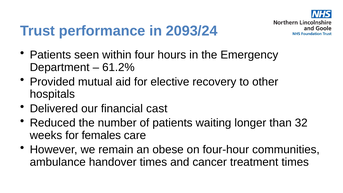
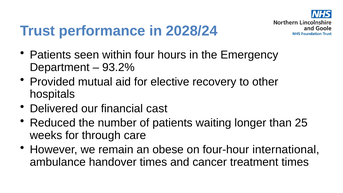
2093/24: 2093/24 -> 2028/24 (192, 31)
61.2%: 61.2% -> 93.2% (118, 67)
32: 32 -> 25 (301, 123)
females: females -> through (101, 135)
communities: communities -> international (286, 150)
